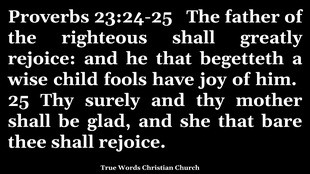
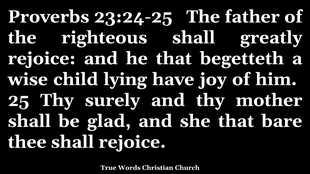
fools: fools -> lying (125, 80)
